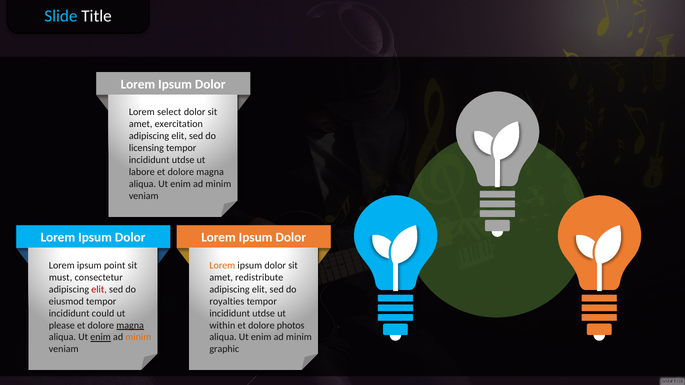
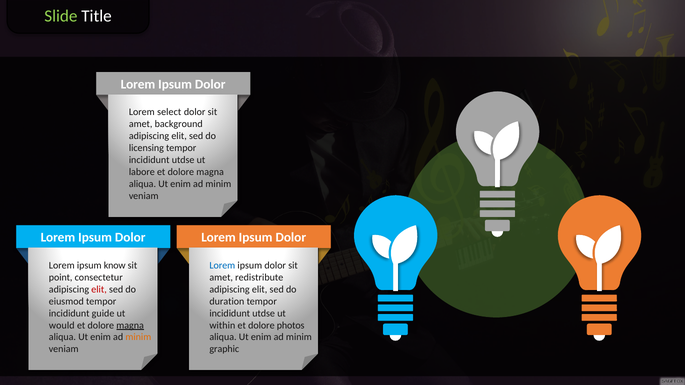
Slide colour: light blue -> light green (61, 16)
exercitation: exercitation -> background (179, 124)
point: point -> know (115, 266)
Lorem colour: orange -> blue (222, 266)
must: must -> point (61, 278)
royalties: royalties -> duration (227, 301)
could: could -> guide (103, 313)
please: please -> would (62, 325)
enim underline: present -> none (101, 337)
